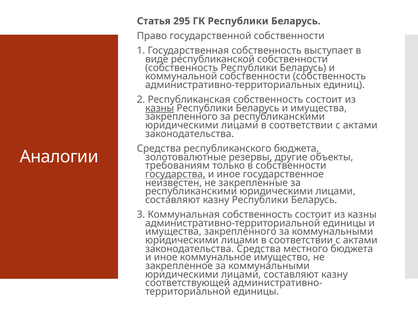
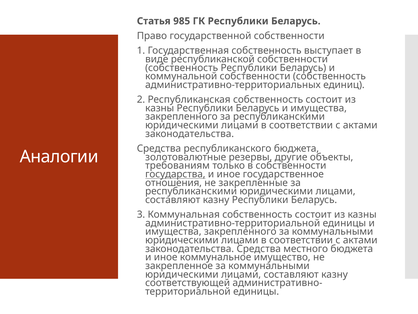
295: 295 -> 985 (182, 21)
казны underline: present -> none (160, 108)
неизвестен: неизвестен -> отношения (174, 182)
